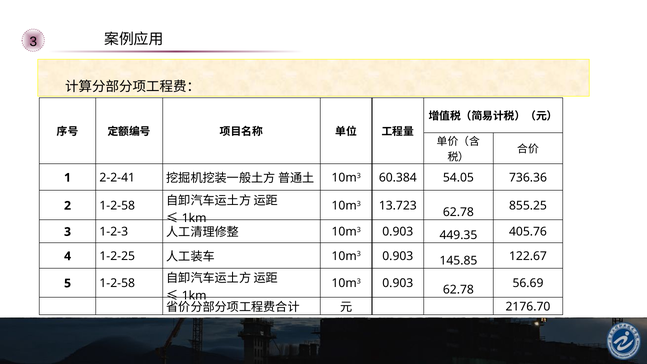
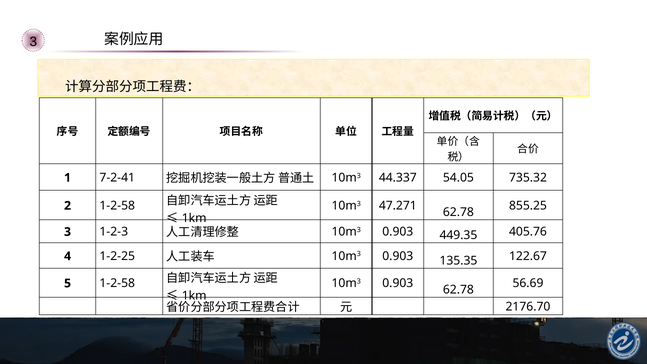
2-2-41: 2-2-41 -> 7-2-41 (117, 178)
60.384: 60.384 -> 44.337 (398, 178)
736.36: 736.36 -> 735.32 (528, 178)
13.723: 13.723 -> 47.271 (398, 206)
145.85: 145.85 -> 135.35 (458, 260)
